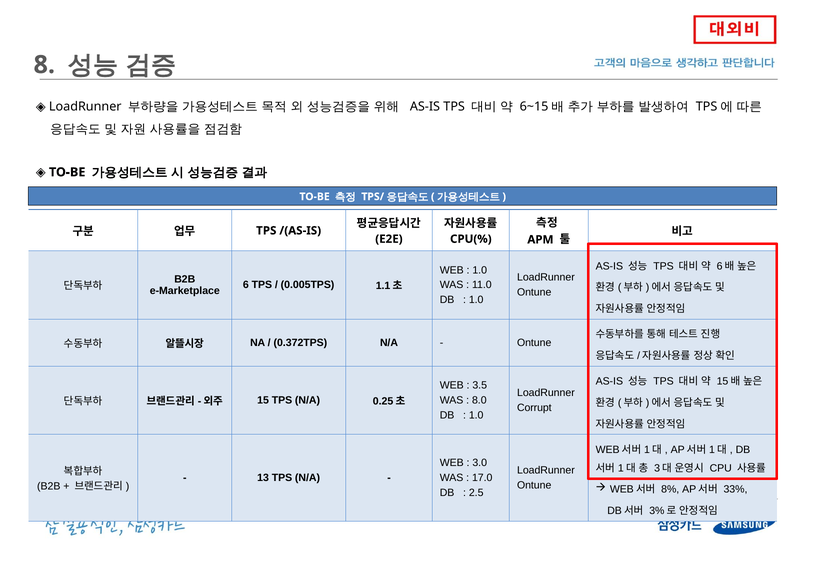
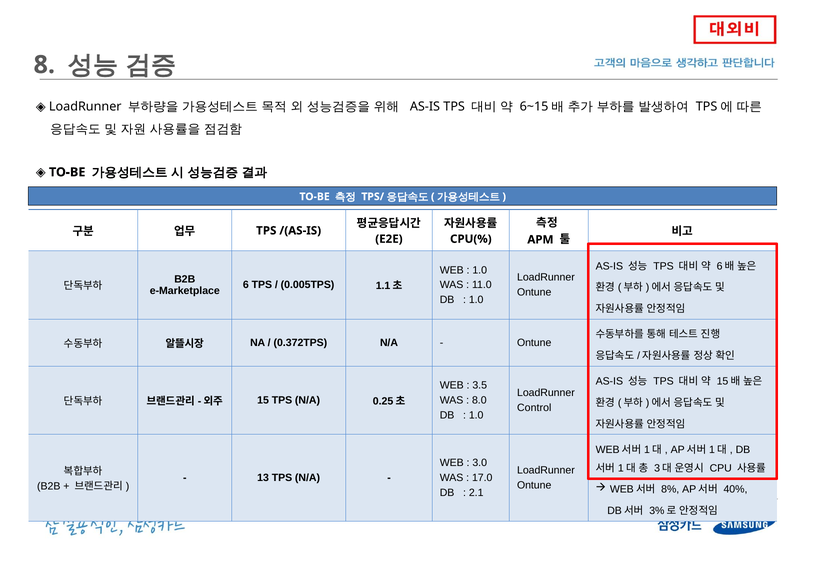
Corrupt: Corrupt -> Control (534, 408)
33%: 33% -> 40% (735, 490)
2.5: 2.5 -> 2.1 (476, 493)
